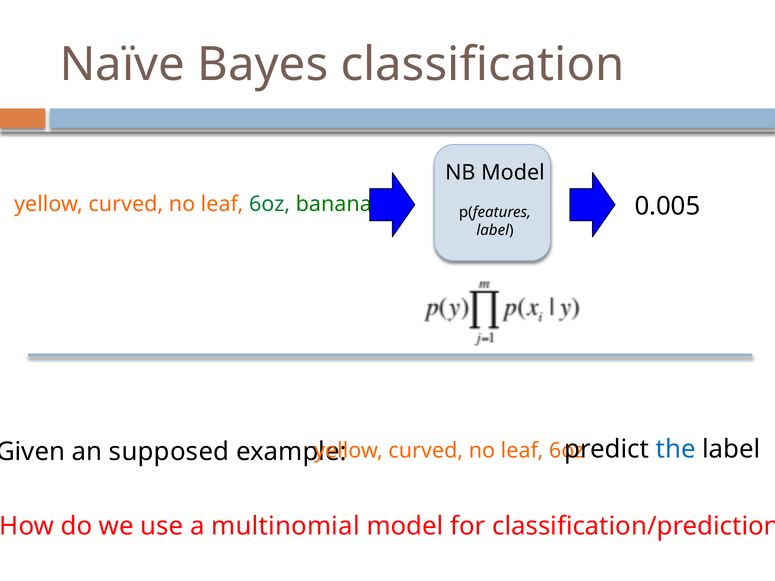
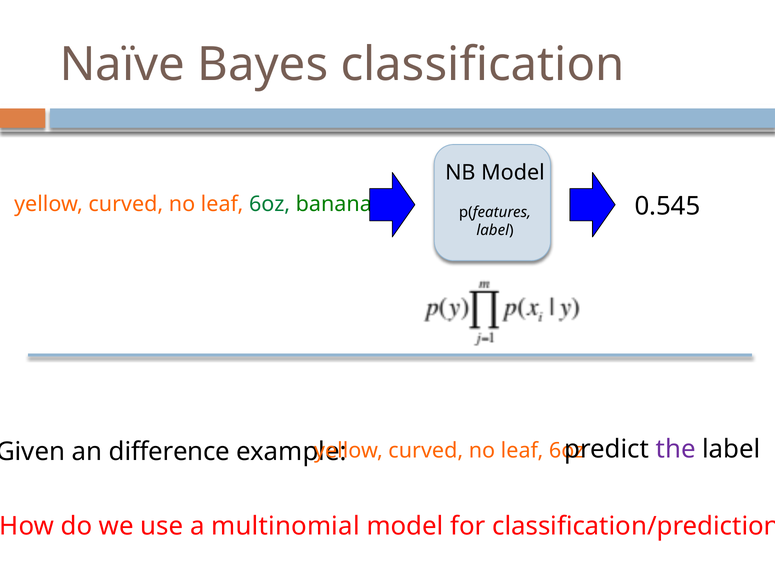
0.005: 0.005 -> 0.545 (667, 206)
the colour: blue -> purple (676, 449)
supposed: supposed -> difference (169, 452)
